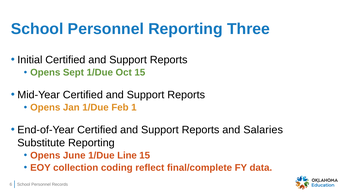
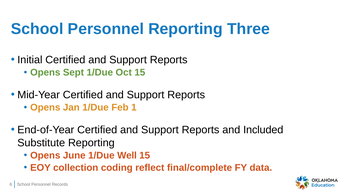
Salaries: Salaries -> Included (263, 130)
Line: Line -> Well (127, 156)
